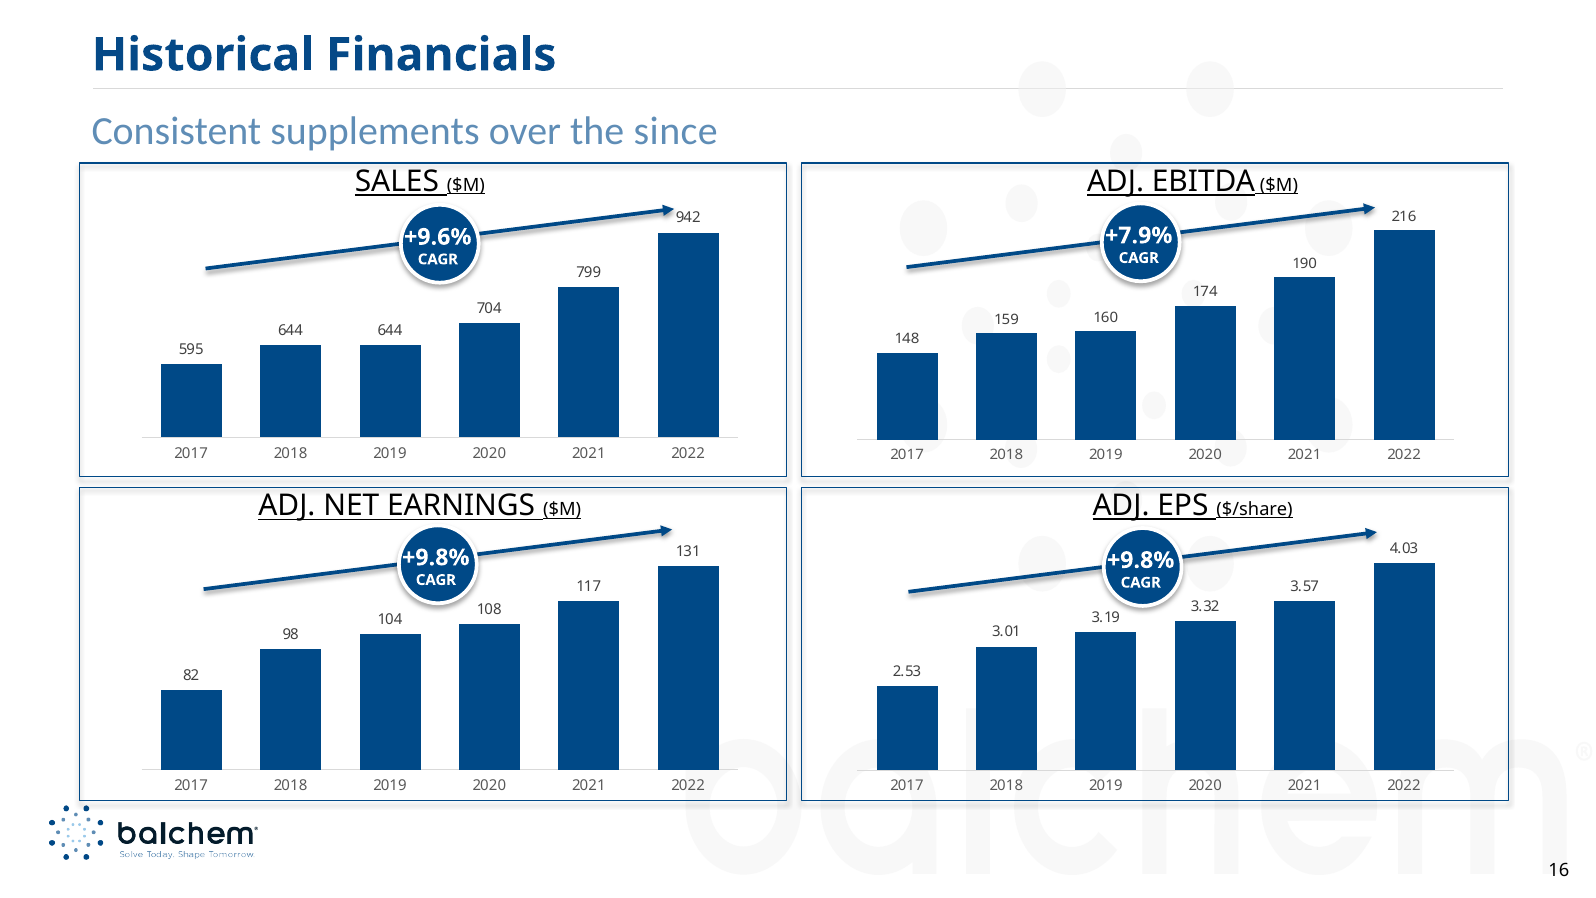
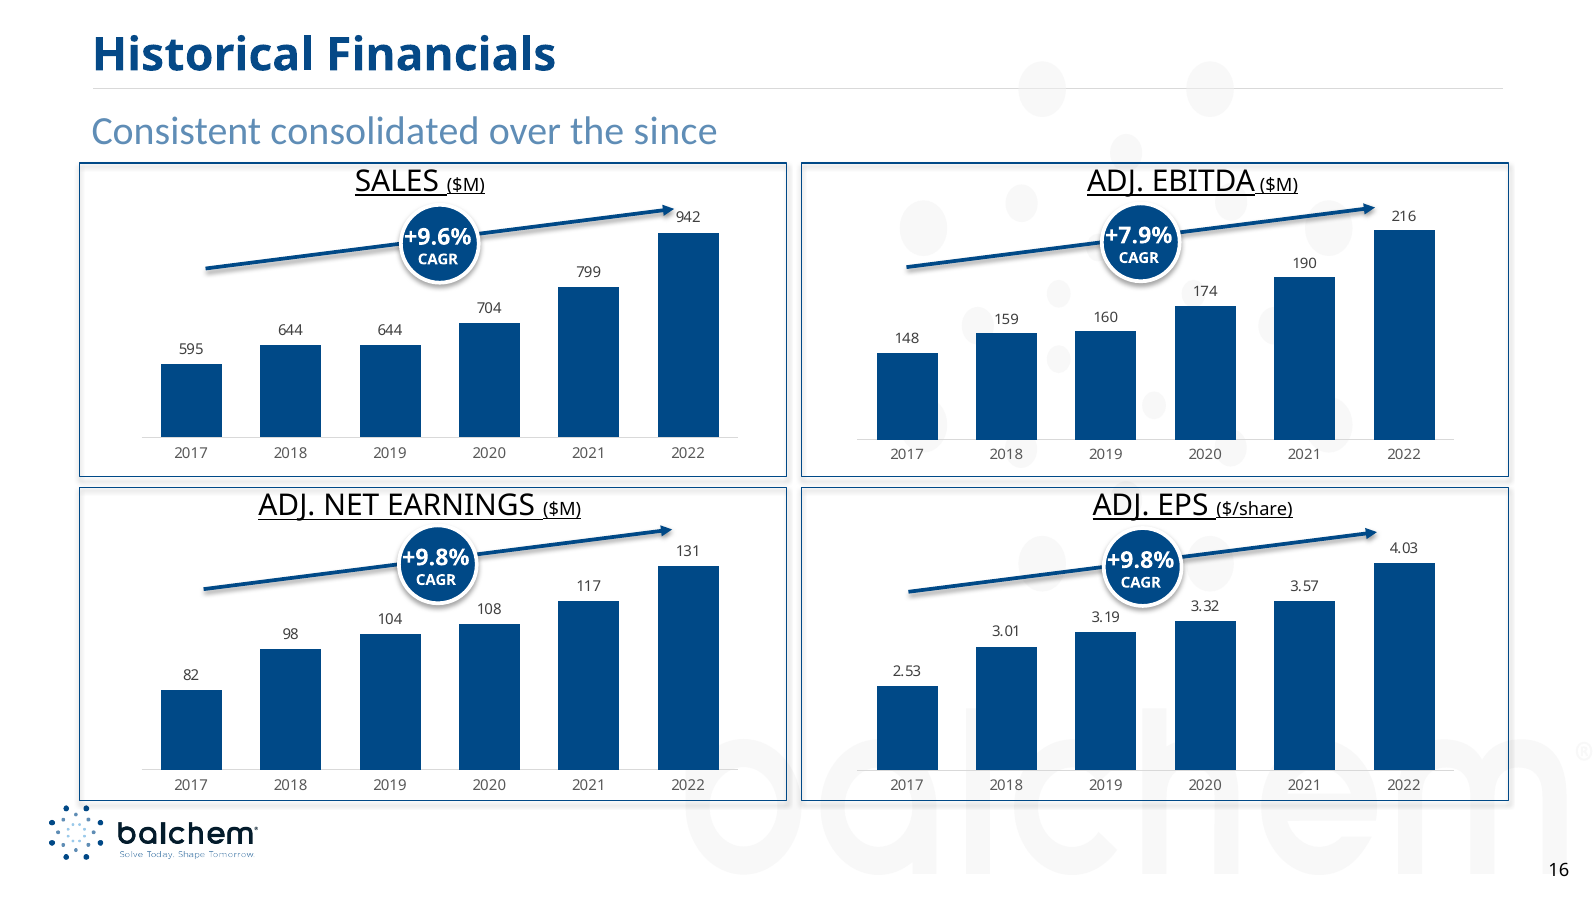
supplements: supplements -> consolidated (375, 131)
